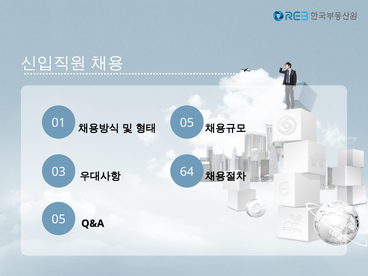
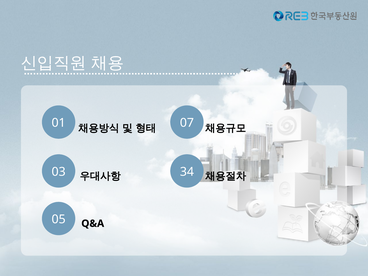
05: 05 -> 07 (187, 123)
64: 64 -> 34 (187, 172)
